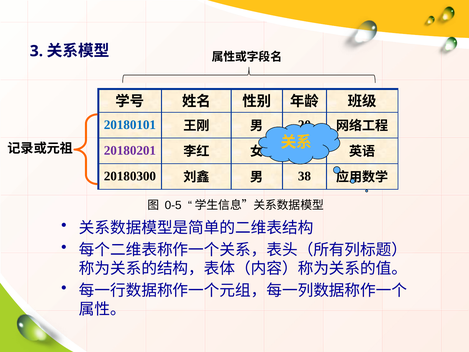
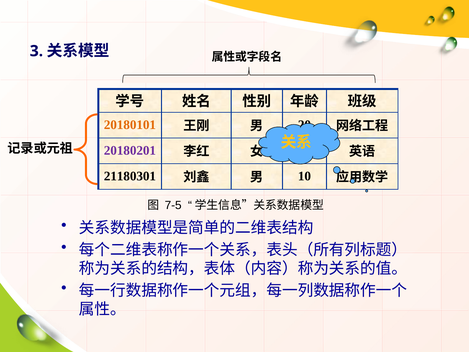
20180101 colour: blue -> orange (130, 125)
20180300: 20180300 -> 21180301 (130, 176)
38: 38 -> 10 (304, 176)
0-5: 0-5 -> 7-5 (173, 205)
